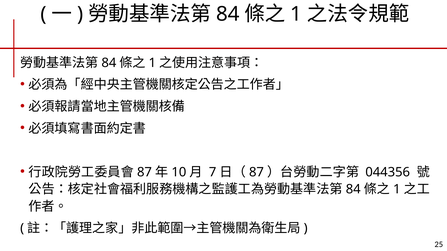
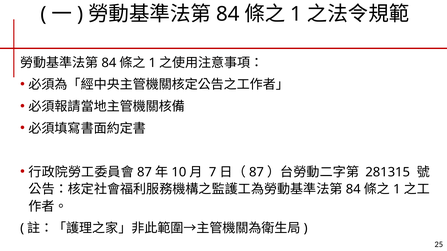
044356: 044356 -> 281315 (388, 172)
